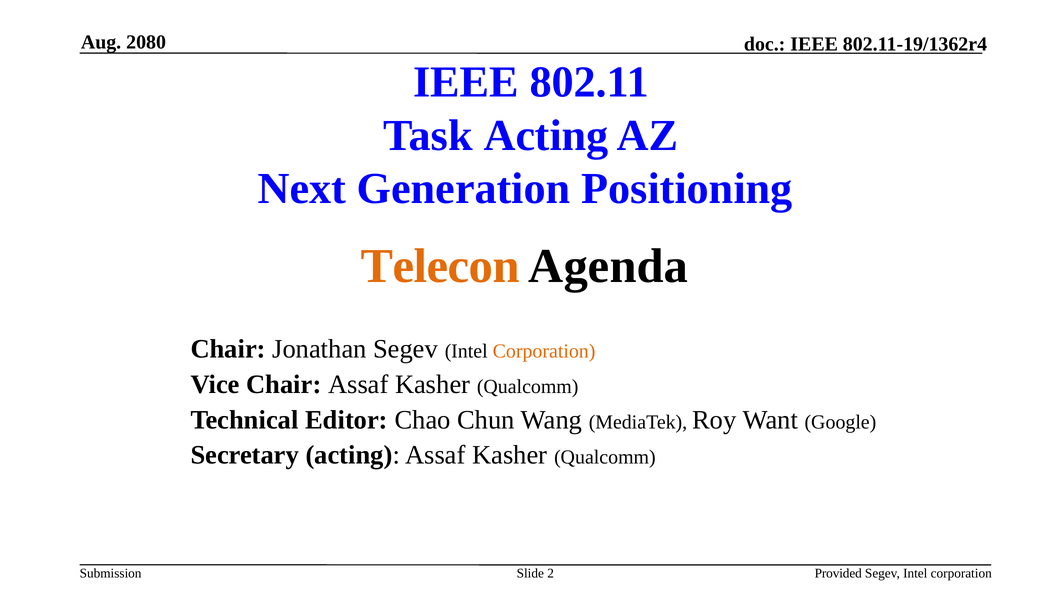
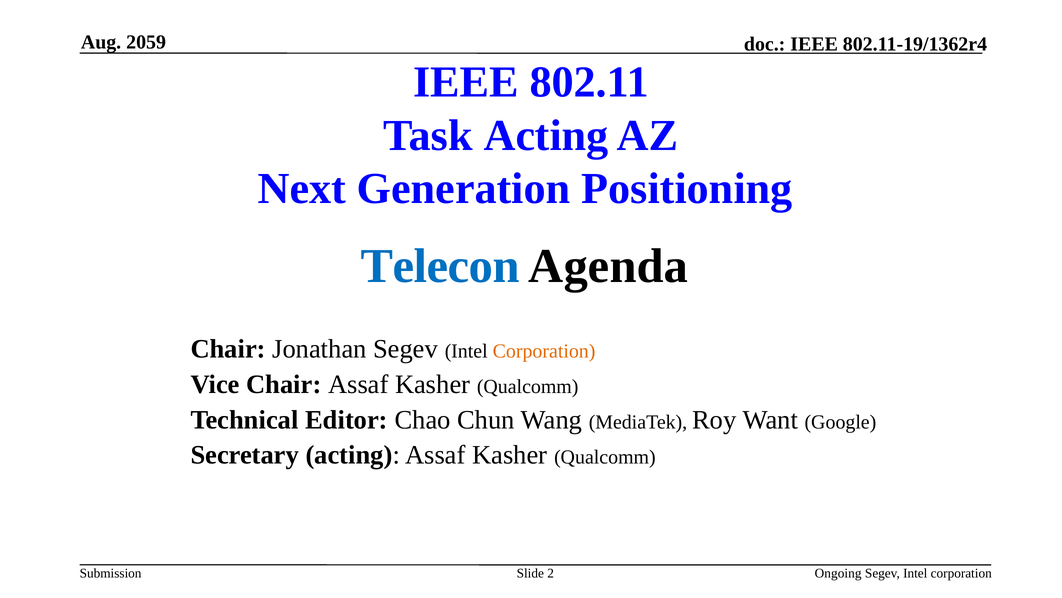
2080: 2080 -> 2059 (146, 42)
Telecon colour: orange -> blue (440, 266)
Provided: Provided -> Ongoing (838, 573)
